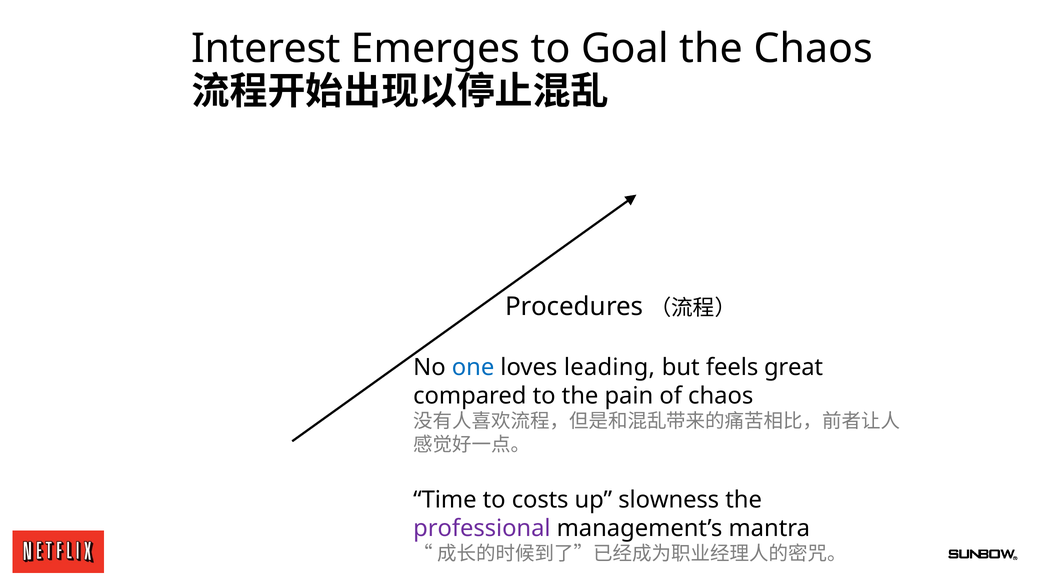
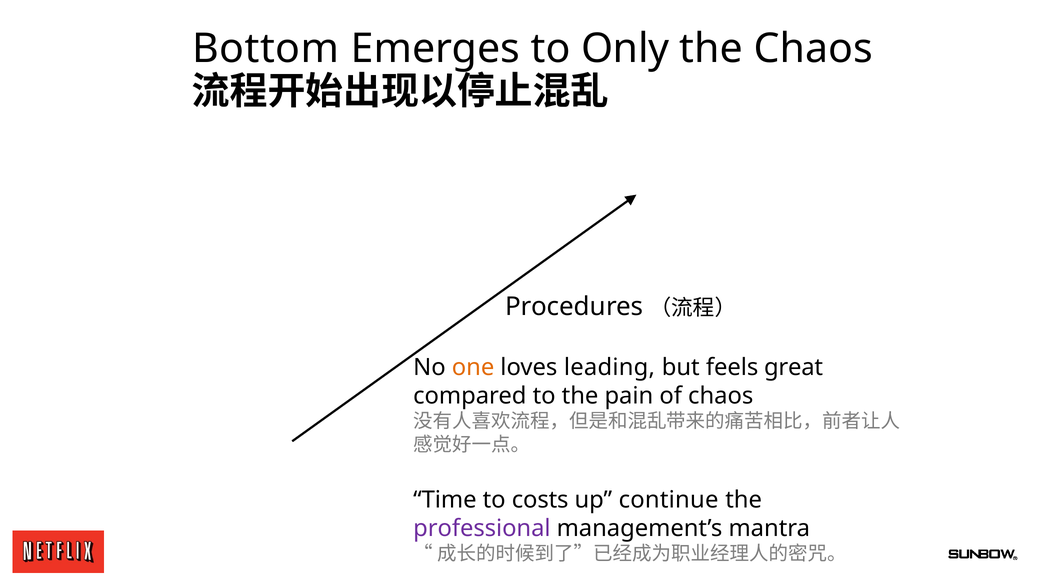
Interest: Interest -> Bottom (266, 49)
Goal: Goal -> Only (625, 49)
one colour: blue -> orange (473, 368)
slowness: slowness -> continue (669, 500)
